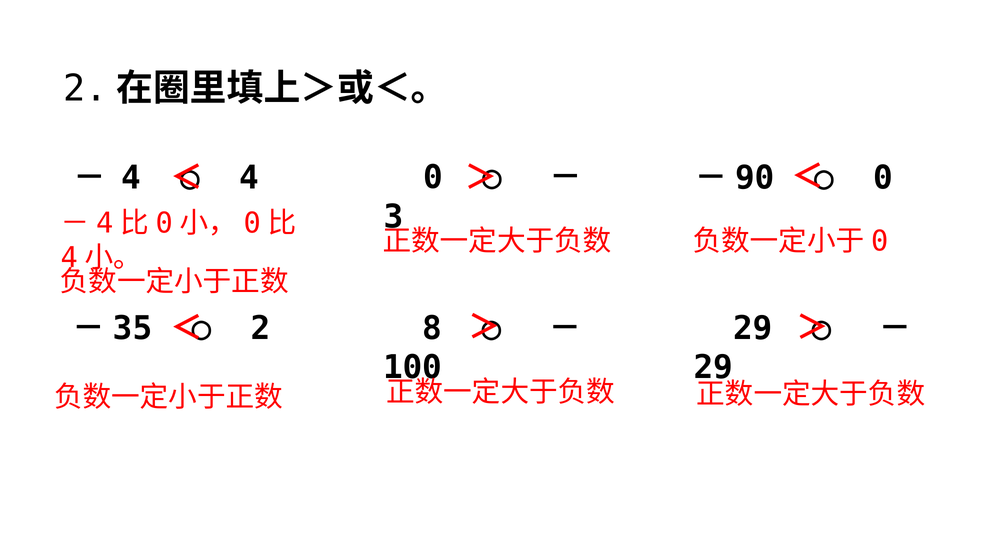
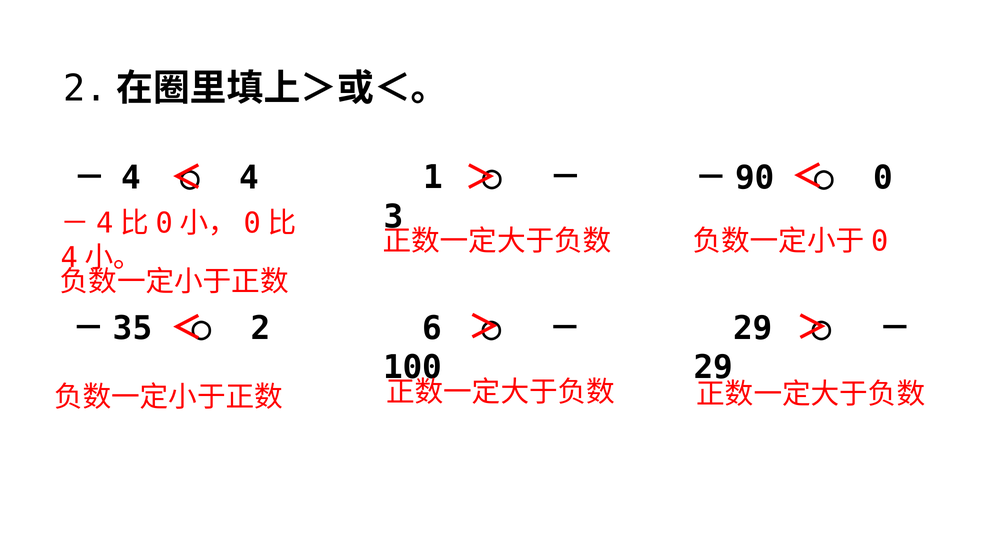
4 0: 0 -> 1 (433, 178)
8: 8 -> 6 (432, 329)
